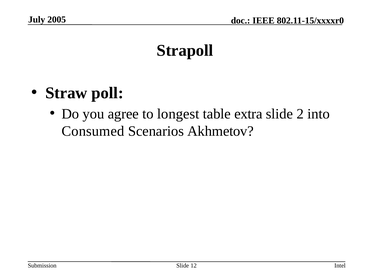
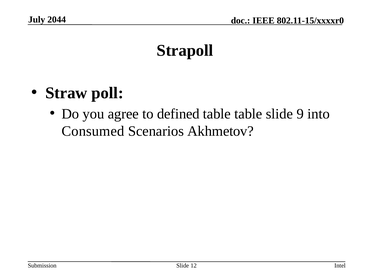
2005: 2005 -> 2044 (57, 20)
longest: longest -> defined (178, 114)
table extra: extra -> table (248, 114)
2: 2 -> 9 (300, 114)
